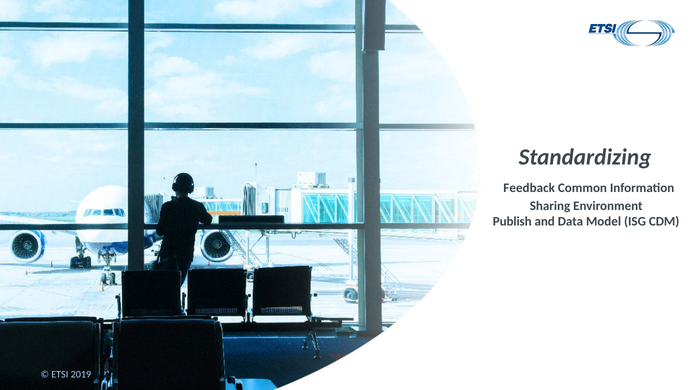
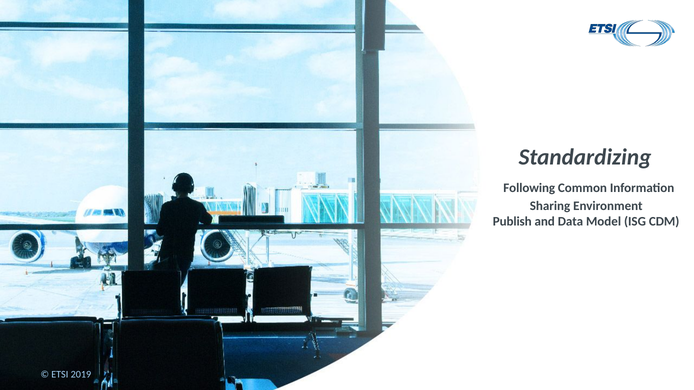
Feedback: Feedback -> Following (529, 188)
